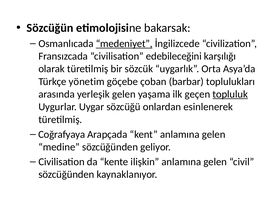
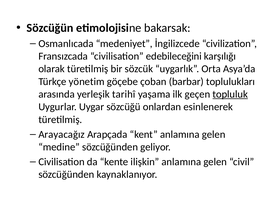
medeniyet underline: present -> none (124, 44)
yerleşik gelen: gelen -> tarihî (124, 94)
Coğrafyaya: Coğrafyaya -> Arayacağız (62, 134)
